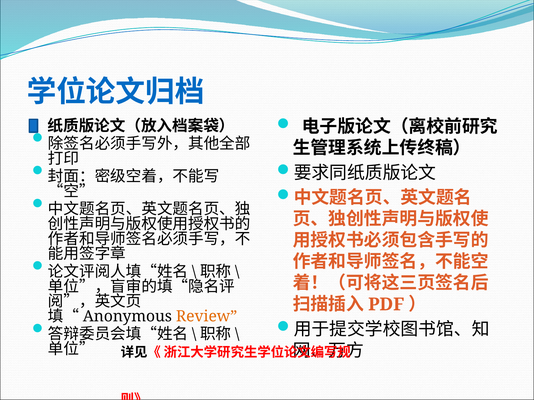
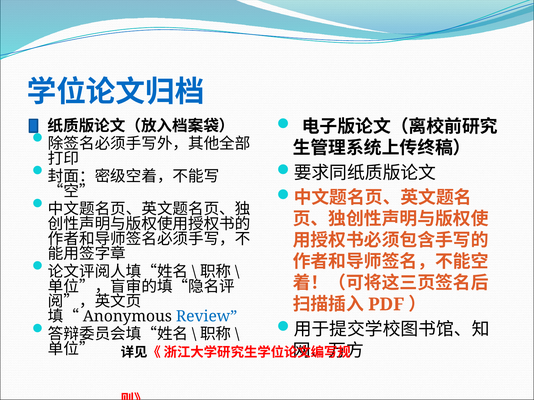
Review colour: orange -> blue (207, 317)
